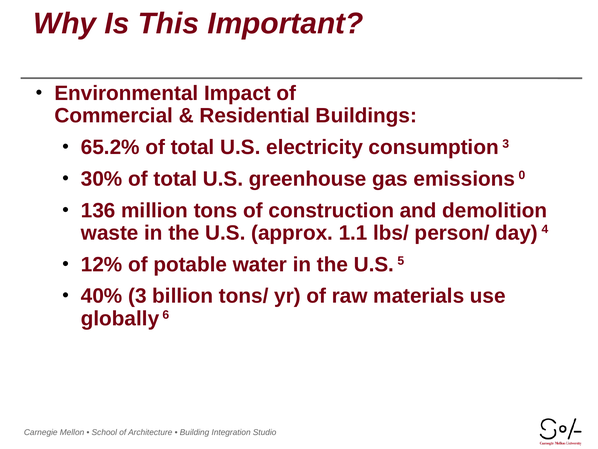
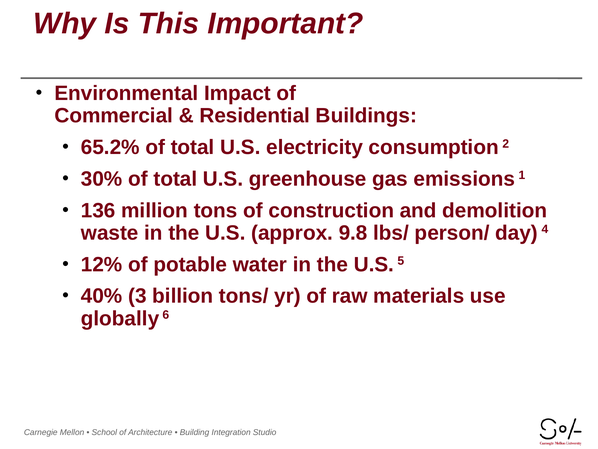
consumption 3: 3 -> 2 (506, 144)
0: 0 -> 1 (522, 175)
1.1: 1.1 -> 9.8 (353, 233)
